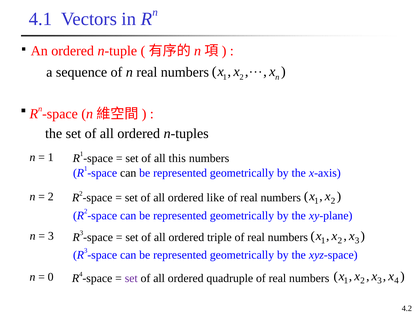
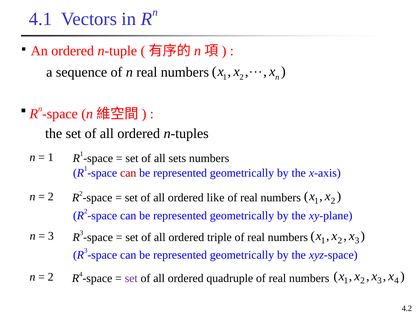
this: this -> sets (177, 158)
can colour: black -> red (128, 173)
0: 0 -> 2 (51, 277)
